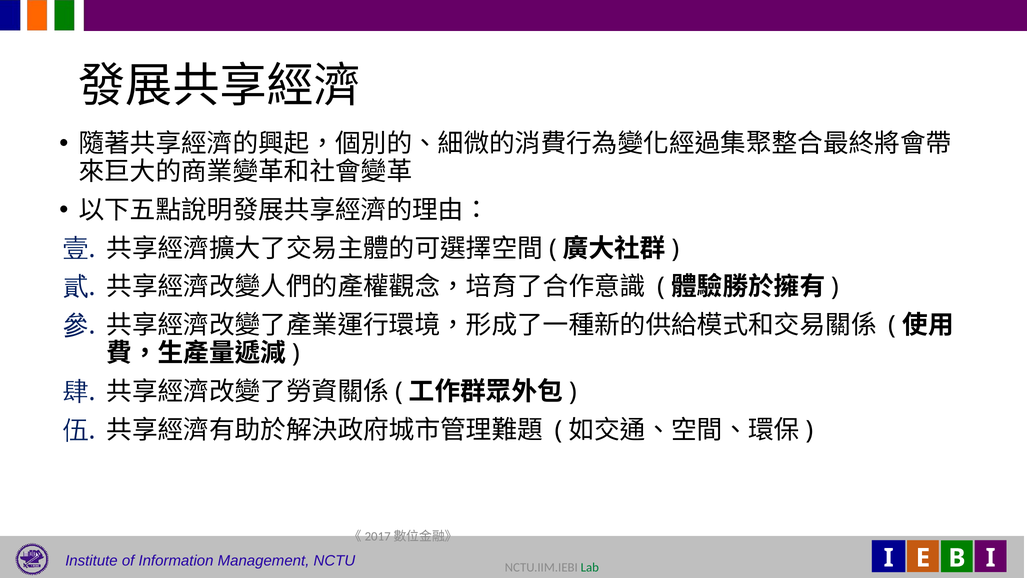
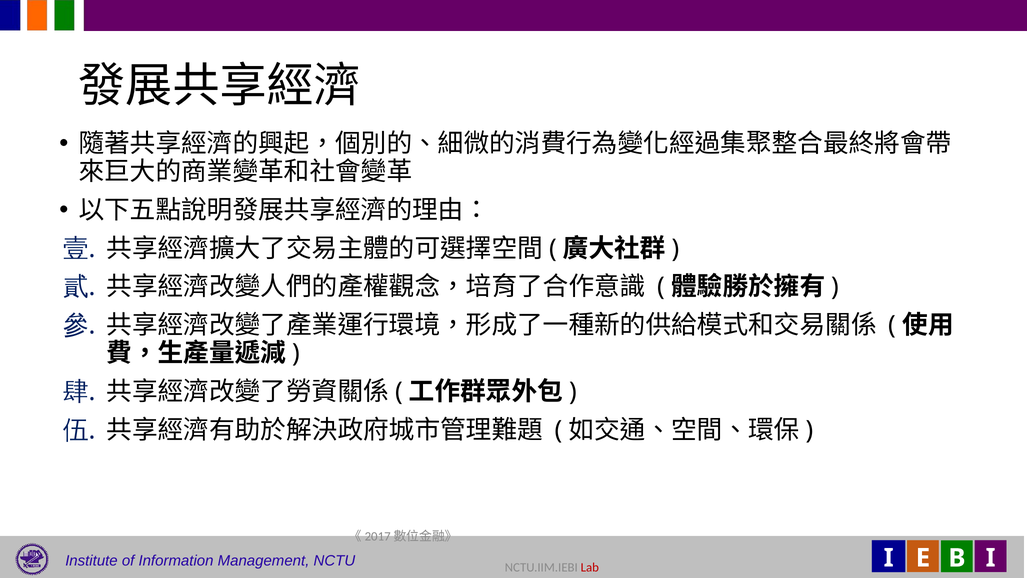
Lab colour: green -> red (590, 567)
